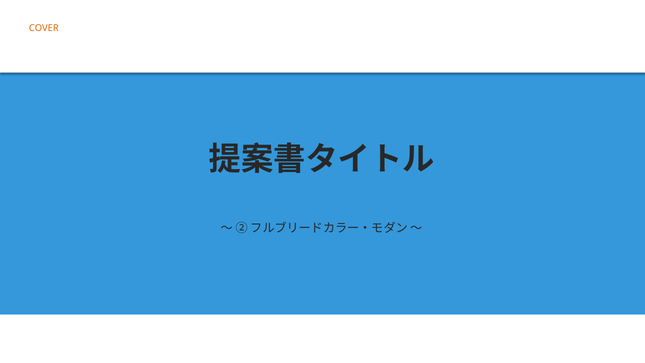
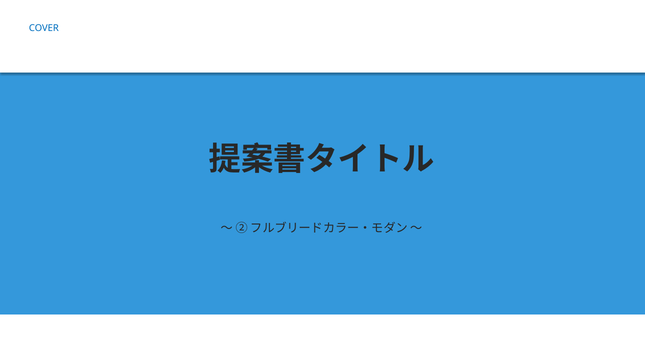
COVER colour: orange -> blue (44, 28)
